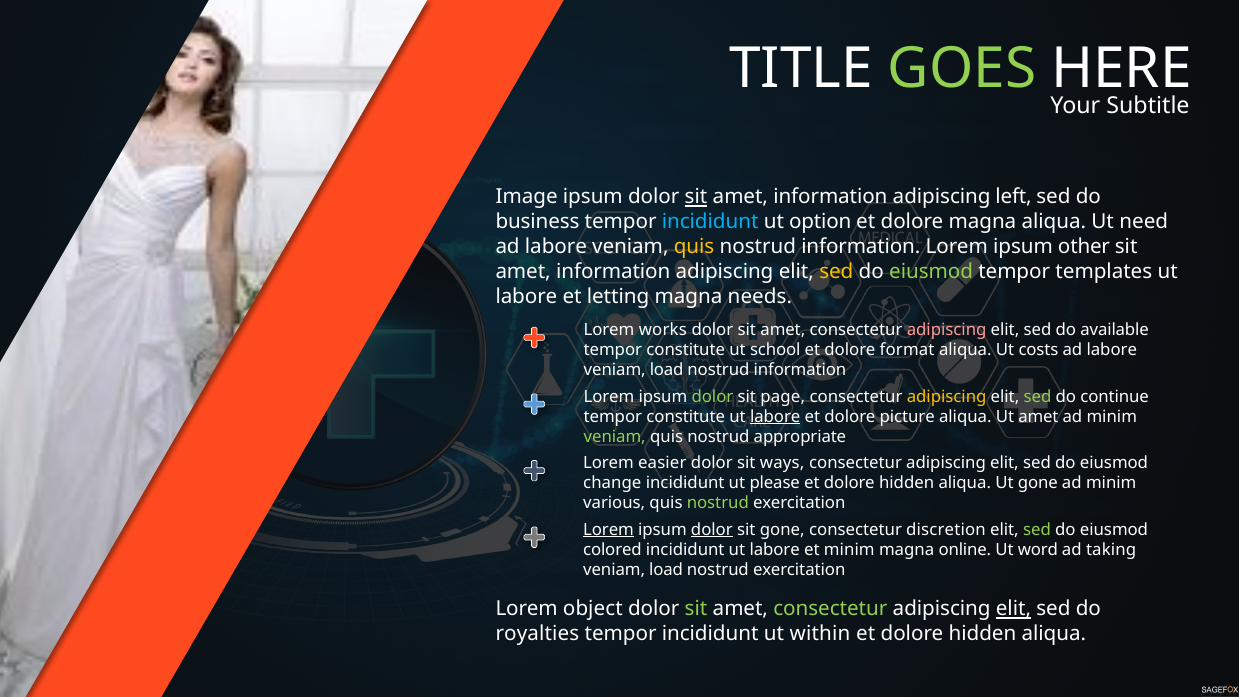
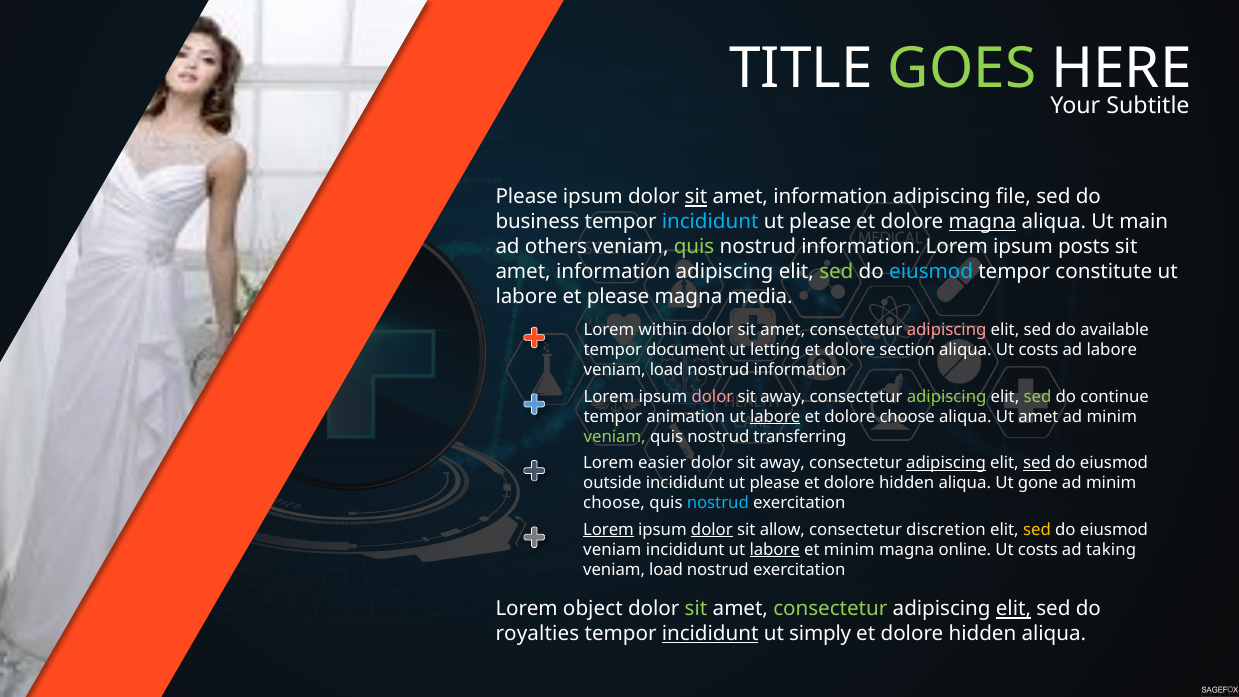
Image: Image -> Please (527, 197)
left: left -> file (1013, 197)
option: option -> please (820, 222)
magna underline: none -> present (982, 222)
need: need -> main (1144, 222)
labore: labore -> others (556, 247)
quis colour: yellow -> light green (694, 247)
other: other -> posts (1084, 247)
sed colour: yellow -> light green (836, 271)
eiusmod colour: light green -> light blue (931, 271)
templates: templates -> constitute (1104, 271)
et letting: letting -> please (618, 296)
needs: needs -> media (760, 296)
works: works -> within (663, 330)
constitute: constitute -> document (686, 350)
school: school -> letting (775, 350)
format: format -> section (907, 350)
dolor colour: light green -> pink (712, 396)
page: page -> away (783, 396)
adipiscing colour: yellow -> light green (947, 396)
constitute: constitute -> animation (686, 417)
dolore picture: picture -> choose (907, 417)
appropriate: appropriate -> transferring (800, 437)
ways: ways -> away (782, 463)
adipiscing underline: none -> present (946, 463)
sed underline: none -> present (1037, 463)
change: change -> outside (612, 483)
various: various -> choose (614, 503)
nostrud colour: light green -> light blue (718, 503)
sit gone: gone -> allow (782, 529)
sed colour: light green -> yellow (1037, 529)
colored: colored -> veniam (612, 550)
labore underline: none -> present (775, 550)
word: word -> costs (1038, 550)
incididunt underline: none -> present (710, 634)
within: within -> simply (820, 634)
